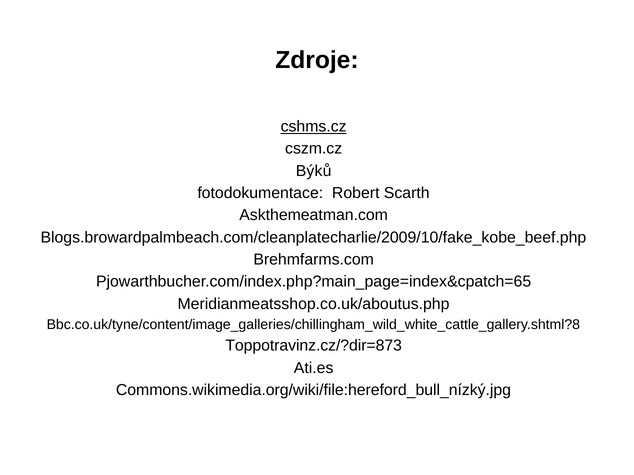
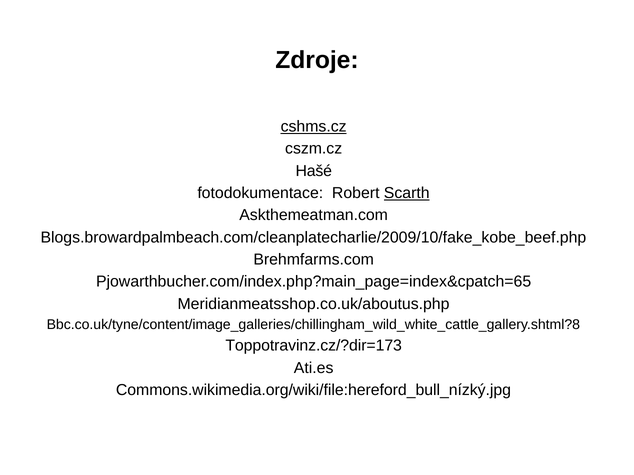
Býků: Býků -> Hašé (314, 171)
Scarth underline: none -> present (407, 193)
Toppotravinz.cz/?dir=873: Toppotravinz.cz/?dir=873 -> Toppotravinz.cz/?dir=173 (314, 346)
